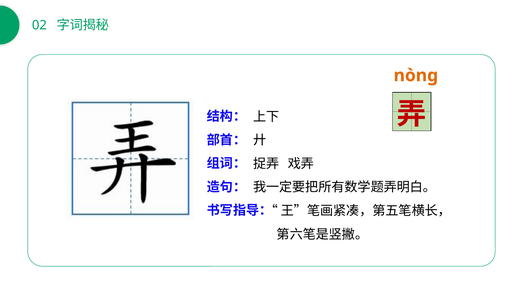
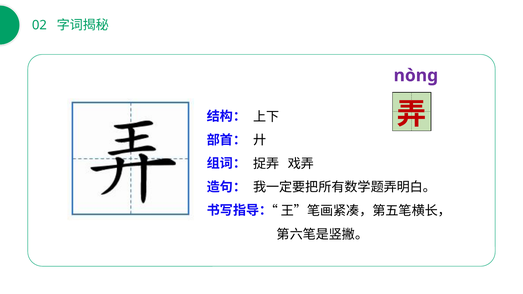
nònɡ colour: orange -> purple (416, 76)
